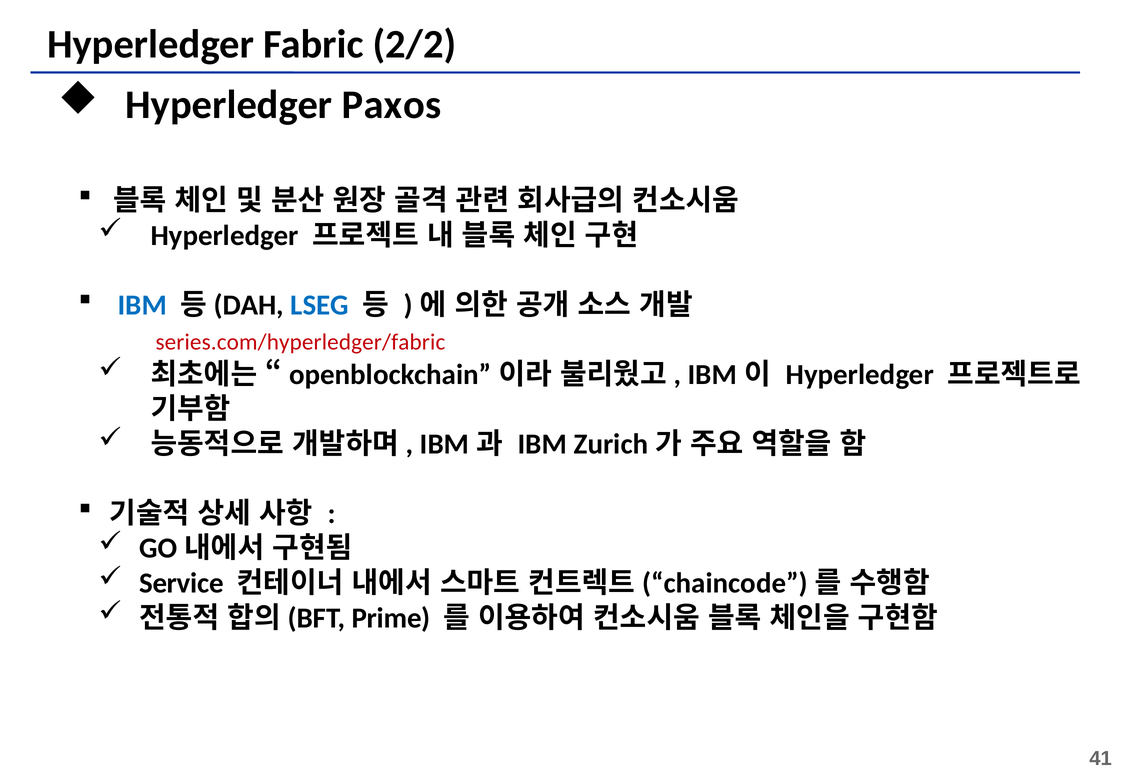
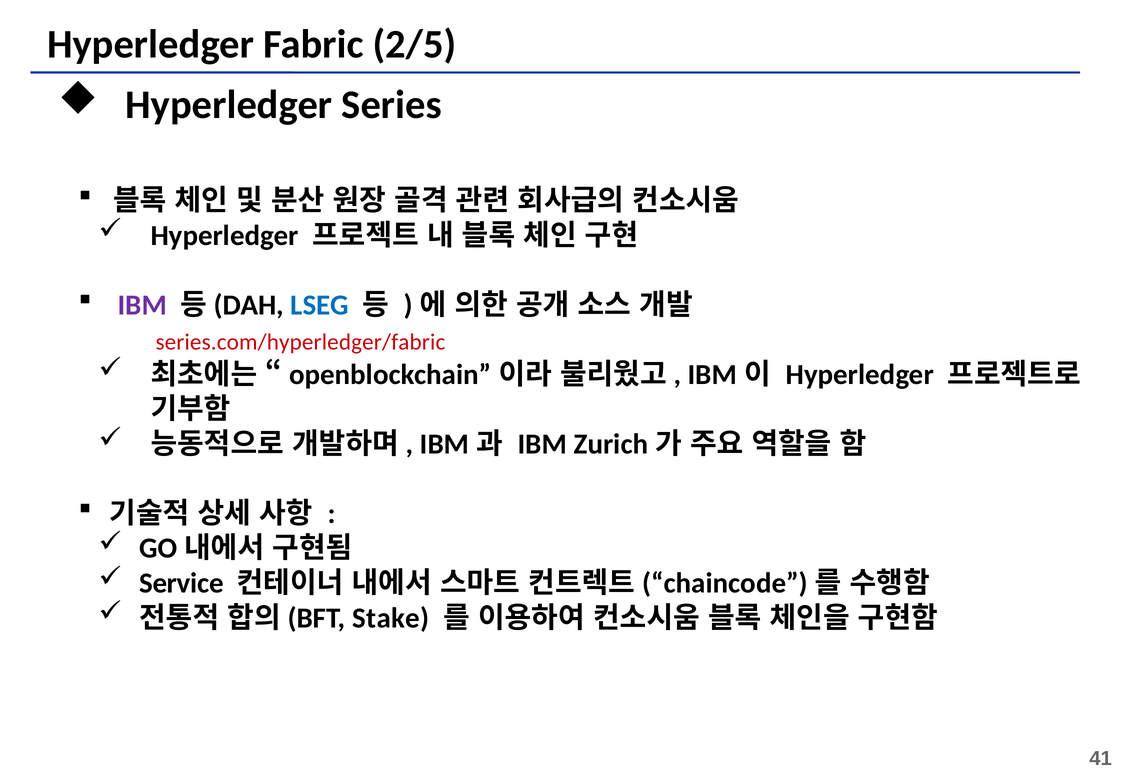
2/2: 2/2 -> 2/5 (415, 45)
Paxos: Paxos -> Series (392, 105)
IBM colour: blue -> purple (142, 305)
Prime: Prime -> Stake (391, 618)
